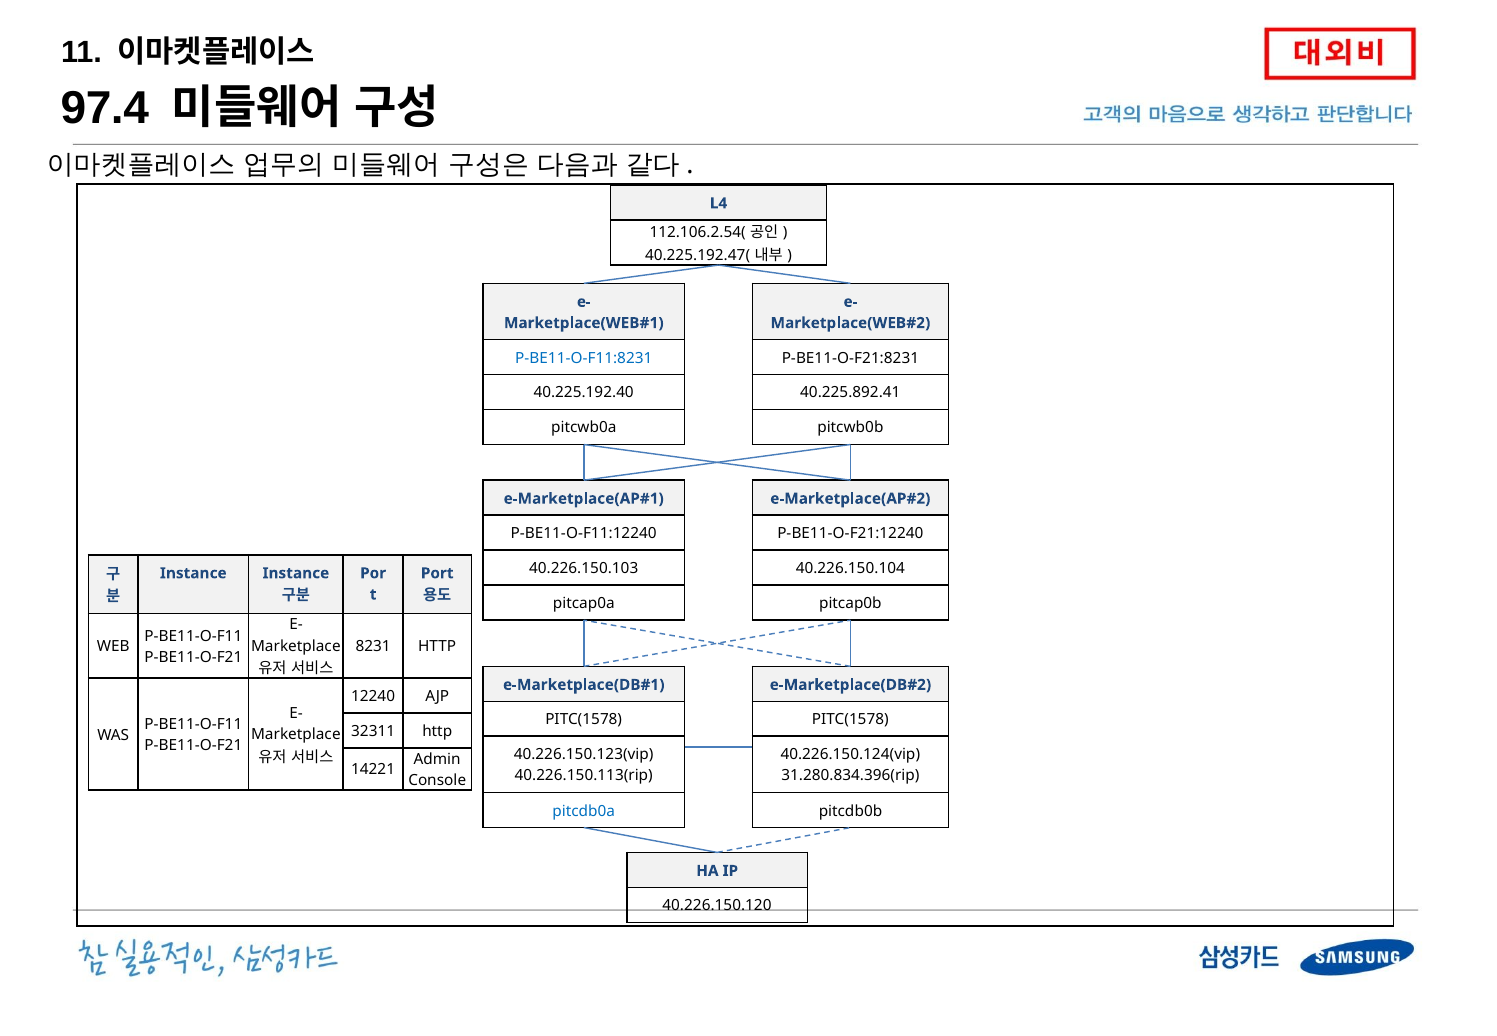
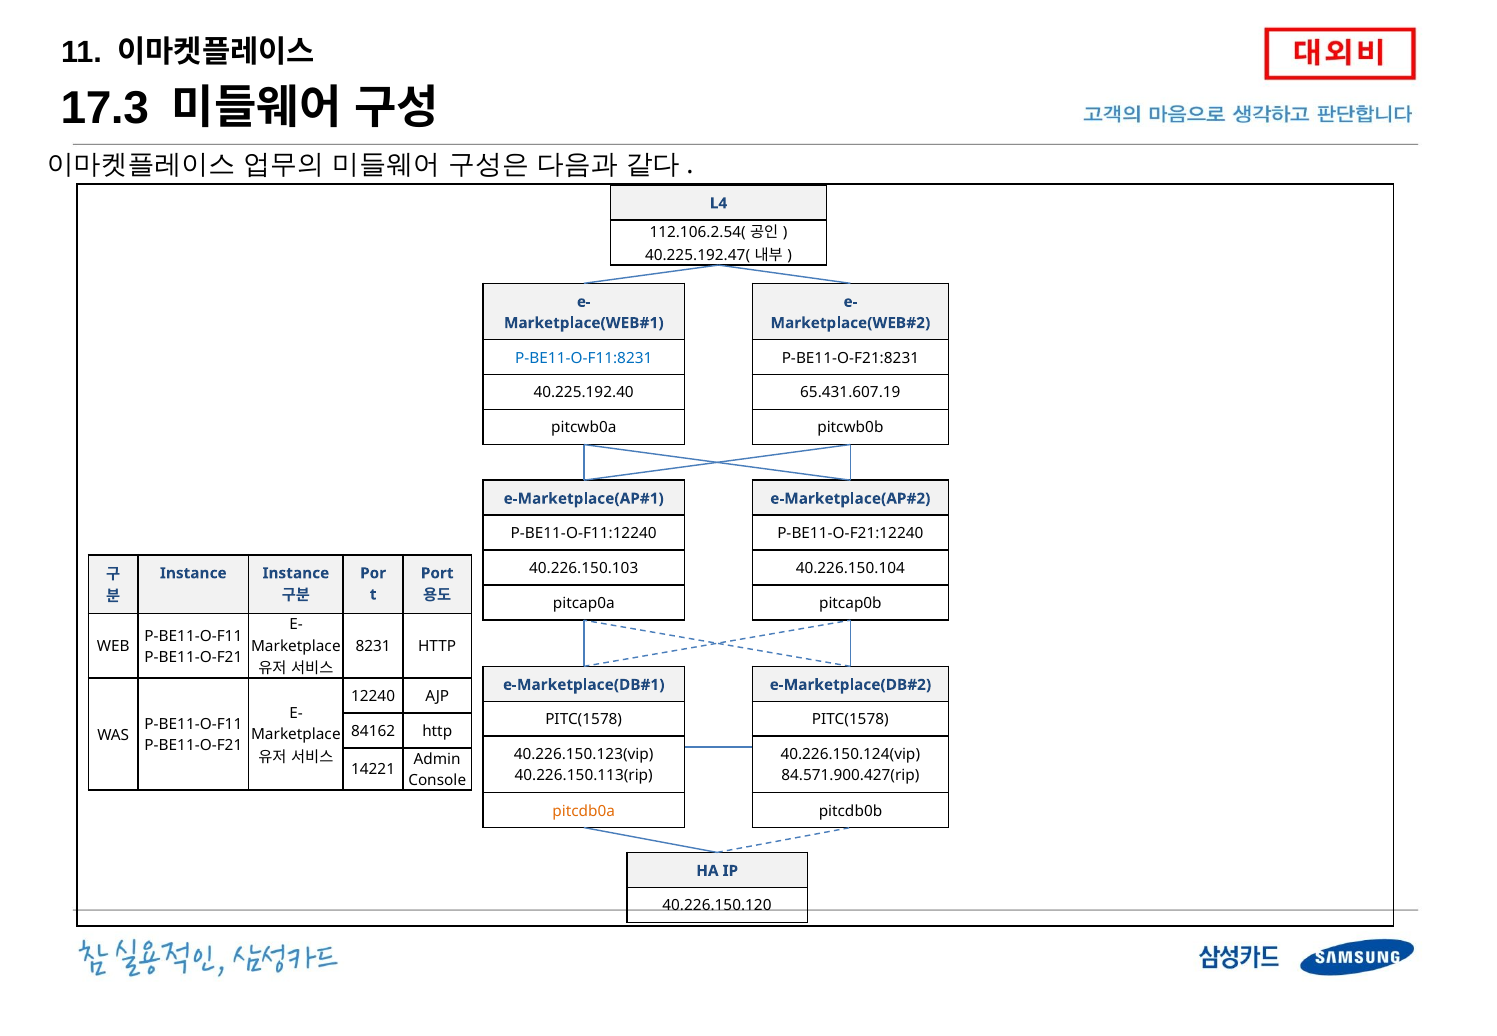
97.4: 97.4 -> 17.3 (105, 109)
40.225.892.41: 40.225.892.41 -> 65.431.607.19 (850, 393)
32311: 32311 -> 84162 (373, 732)
31.280.834.396(rip: 31.280.834.396(rip -> 84.571.900.427(rip (850, 776)
pitcdb0a colour: blue -> orange (584, 811)
